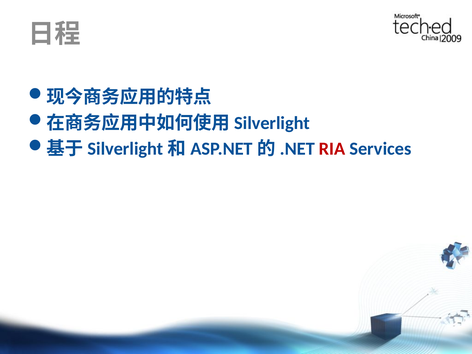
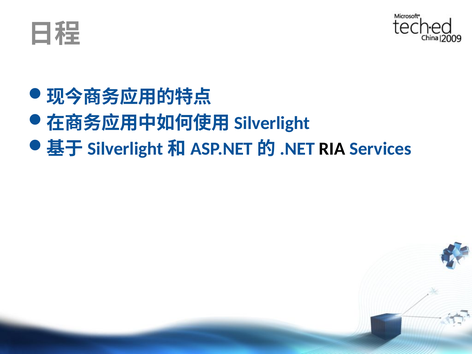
RIA colour: red -> black (332, 149)
